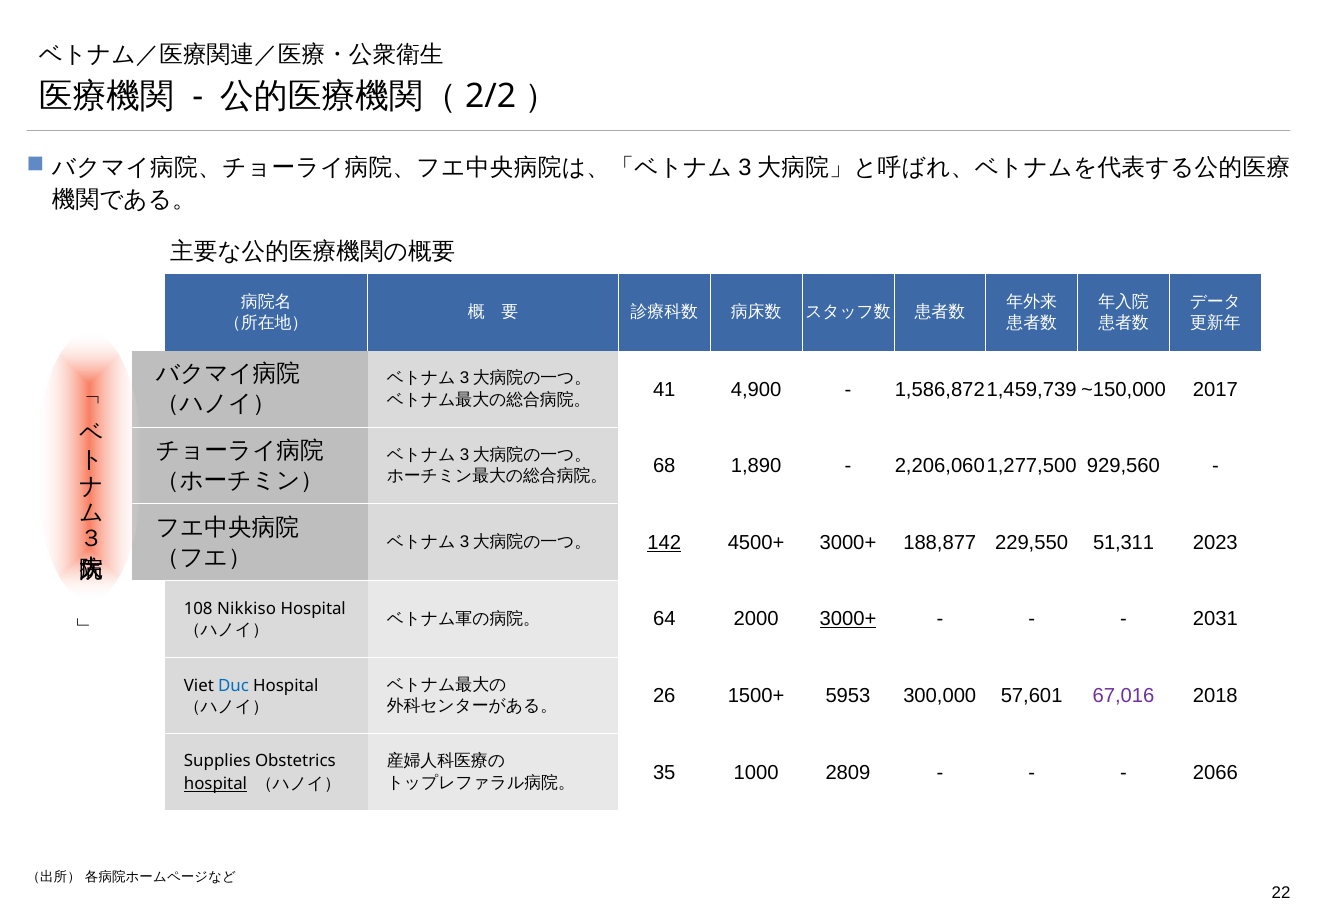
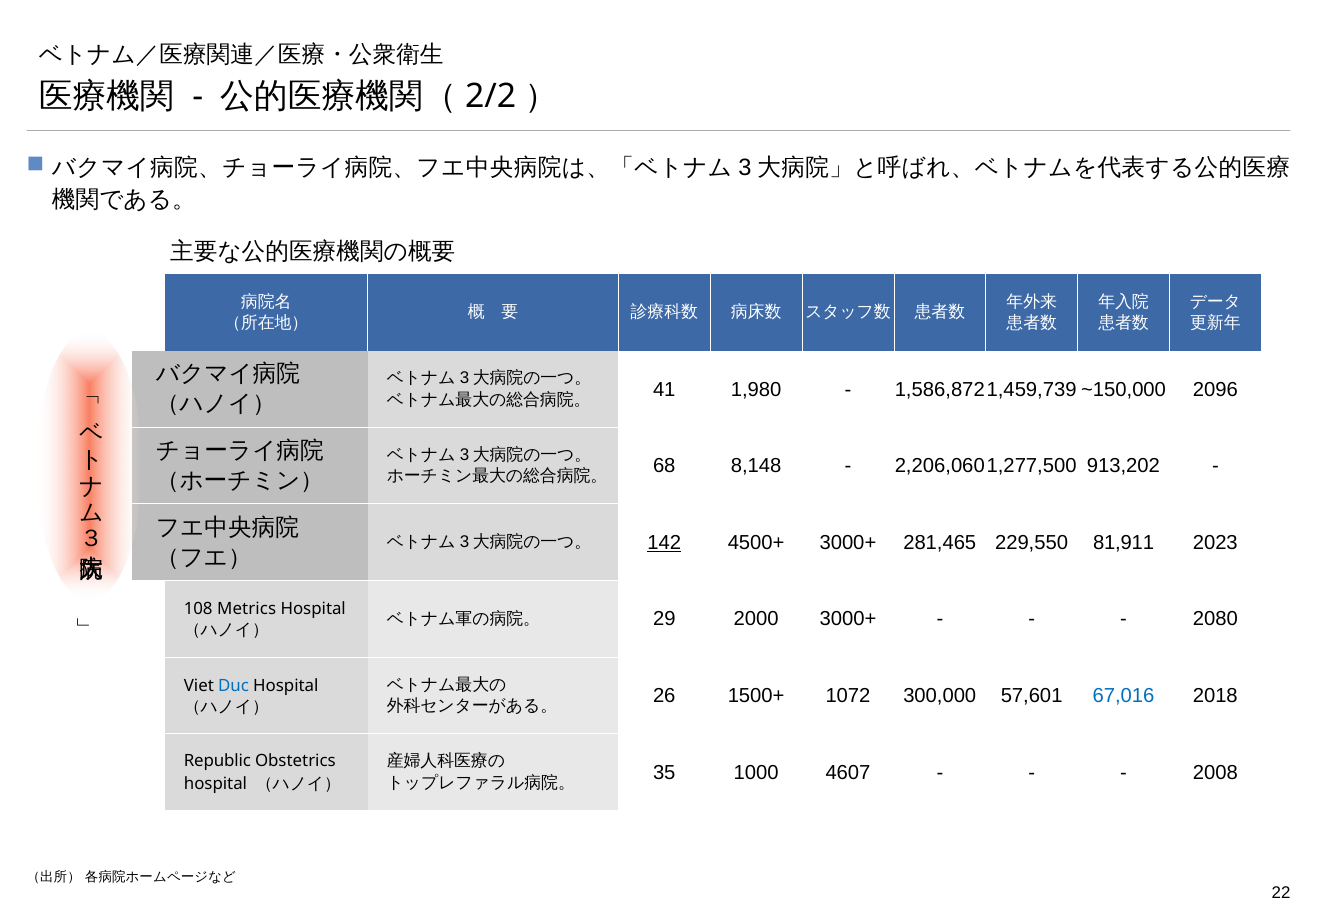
4,900: 4,900 -> 1,980 (756, 389)
2017: 2017 -> 2096 (1215, 389)
1,890: 1,890 -> 8,148 (756, 466)
929,560: 929,560 -> 913,202 (1123, 466)
188,877: 188,877 -> 281,465 (940, 542)
51,311: 51,311 -> 81,911 (1124, 542)
Nikkiso: Nikkiso -> Metrics (247, 609)
64: 64 -> 29 (664, 619)
3000+ underline: present -> none (848, 619)
2031: 2031 -> 2080 (1215, 619)
5953: 5953 -> 1072 (848, 696)
67,016 colour: purple -> blue (1124, 696)
Supplies: Supplies -> Republic (217, 761)
2809: 2809 -> 4607 (848, 772)
2066: 2066 -> 2008 (1215, 772)
hospital underline: present -> none (215, 784)
